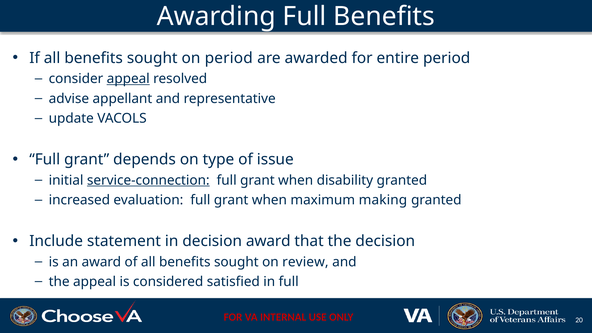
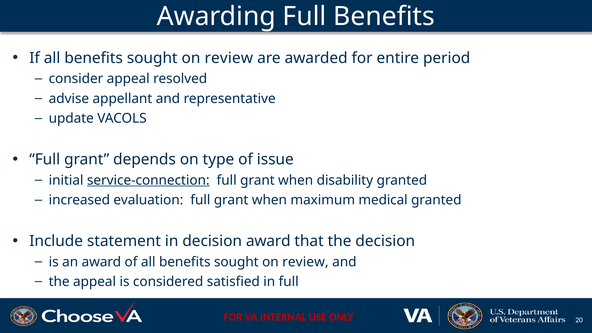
period: period -> review (229, 58)
appeal underline: present -> none (128, 79)
making: making -> medical (383, 200)
